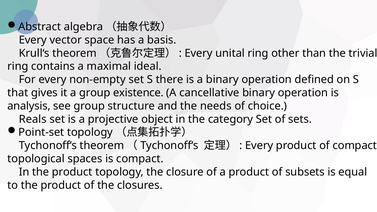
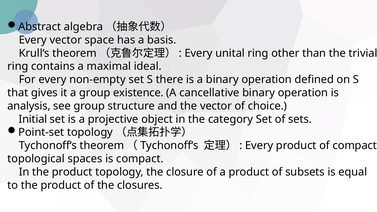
the needs: needs -> vector (216, 106)
Reals: Reals -> Initial (33, 119)
